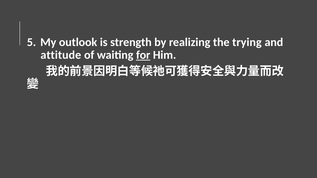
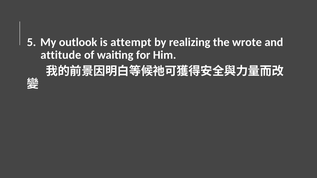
strength: strength -> attempt (131, 42)
trying: trying -> wrote (247, 42)
for underline: present -> none (143, 55)
